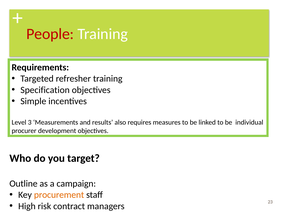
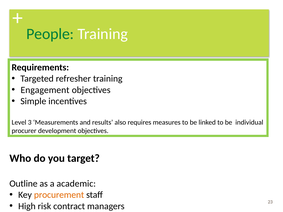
People colour: red -> green (50, 34)
Specification: Specification -> Engagement (45, 90)
campaign: campaign -> academic (76, 184)
